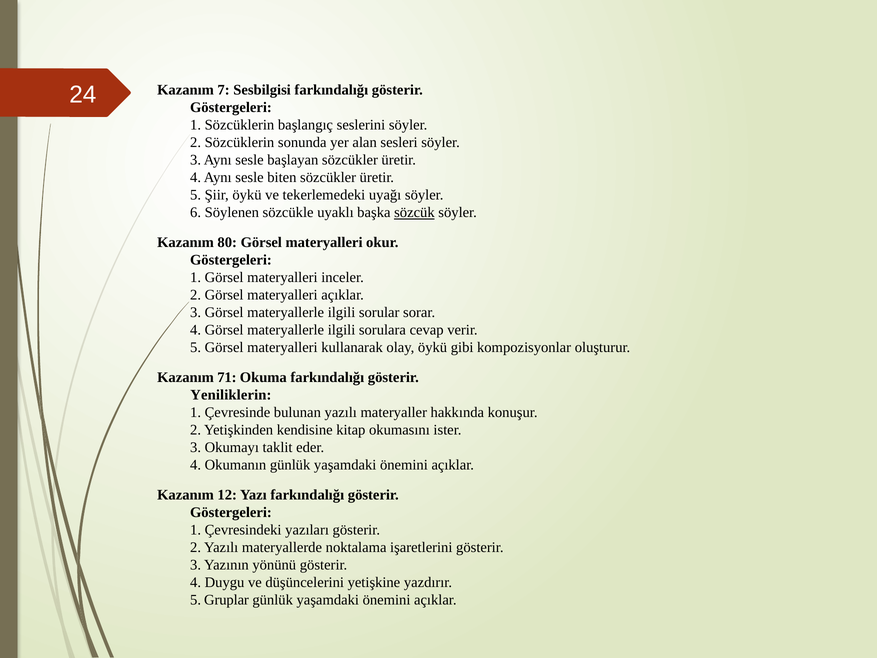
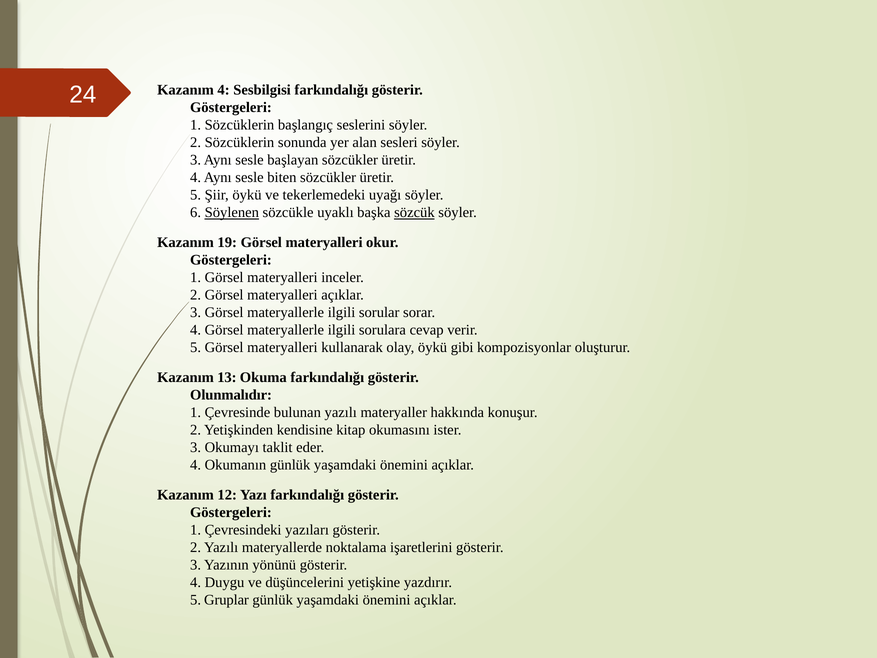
Kazanım 7: 7 -> 4 (224, 90)
Söylenen underline: none -> present (232, 212)
80: 80 -> 19 (227, 242)
71: 71 -> 13 (227, 377)
Yeniliklerin: Yeniliklerin -> Olunmalıdır (231, 395)
